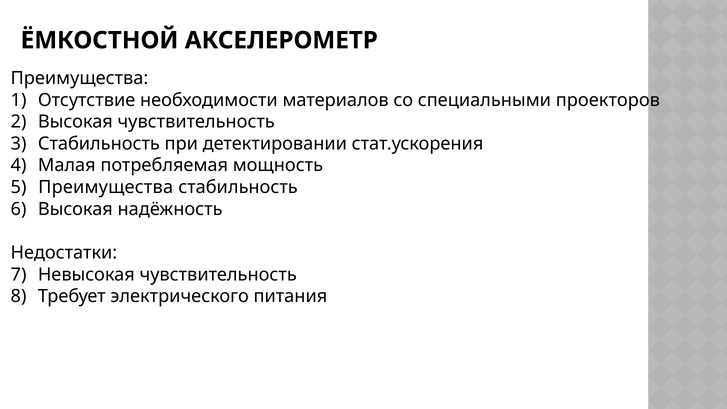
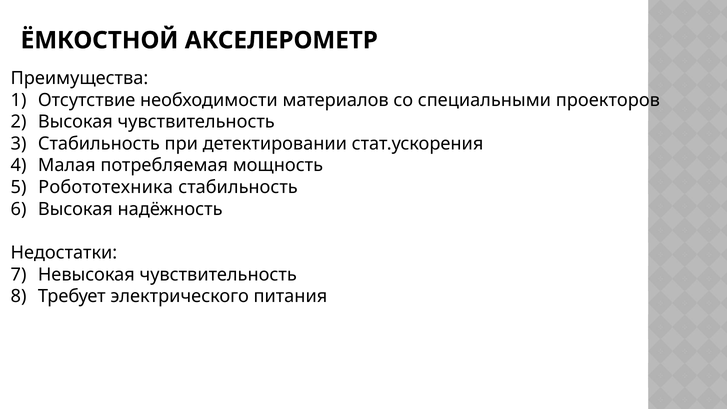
Преимущества: Преимущества -> Робототехника (106, 187)
